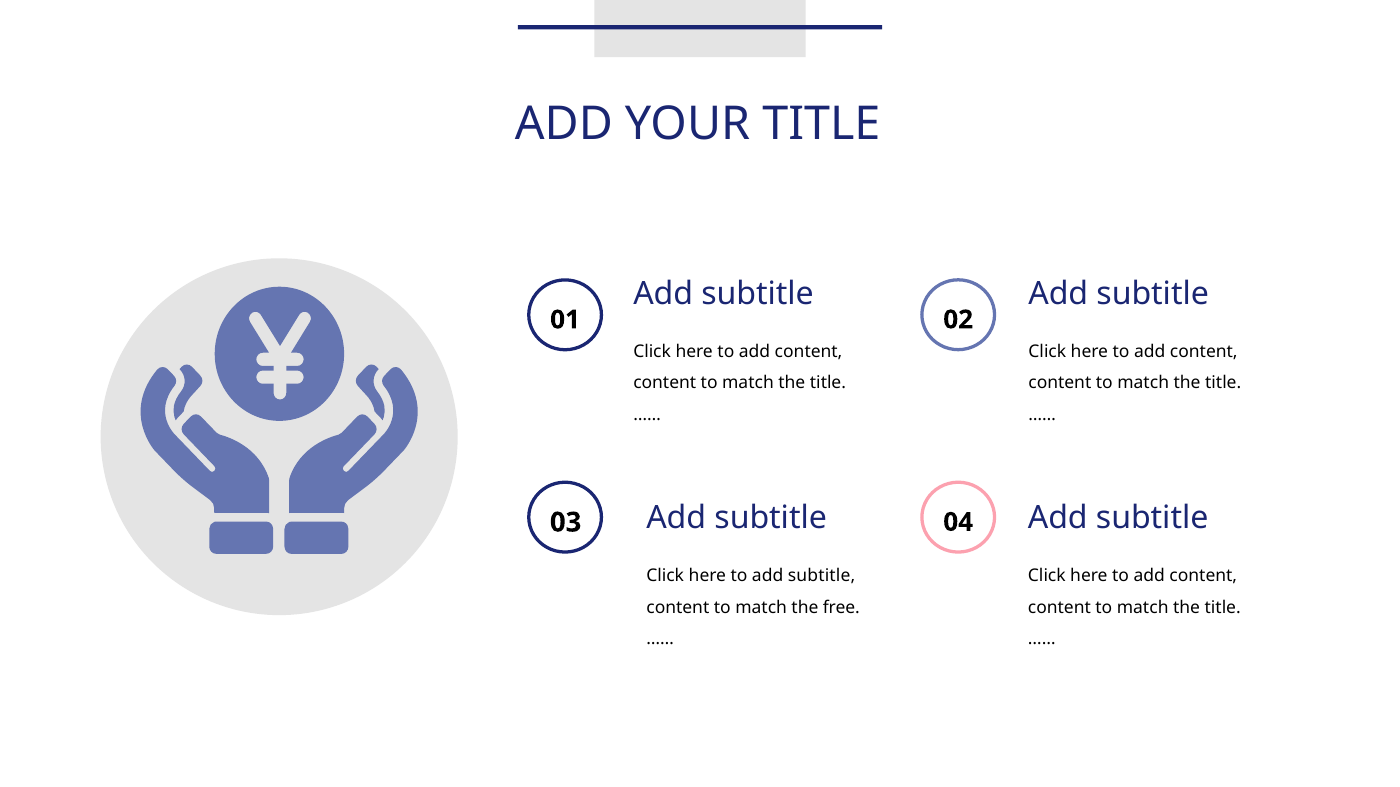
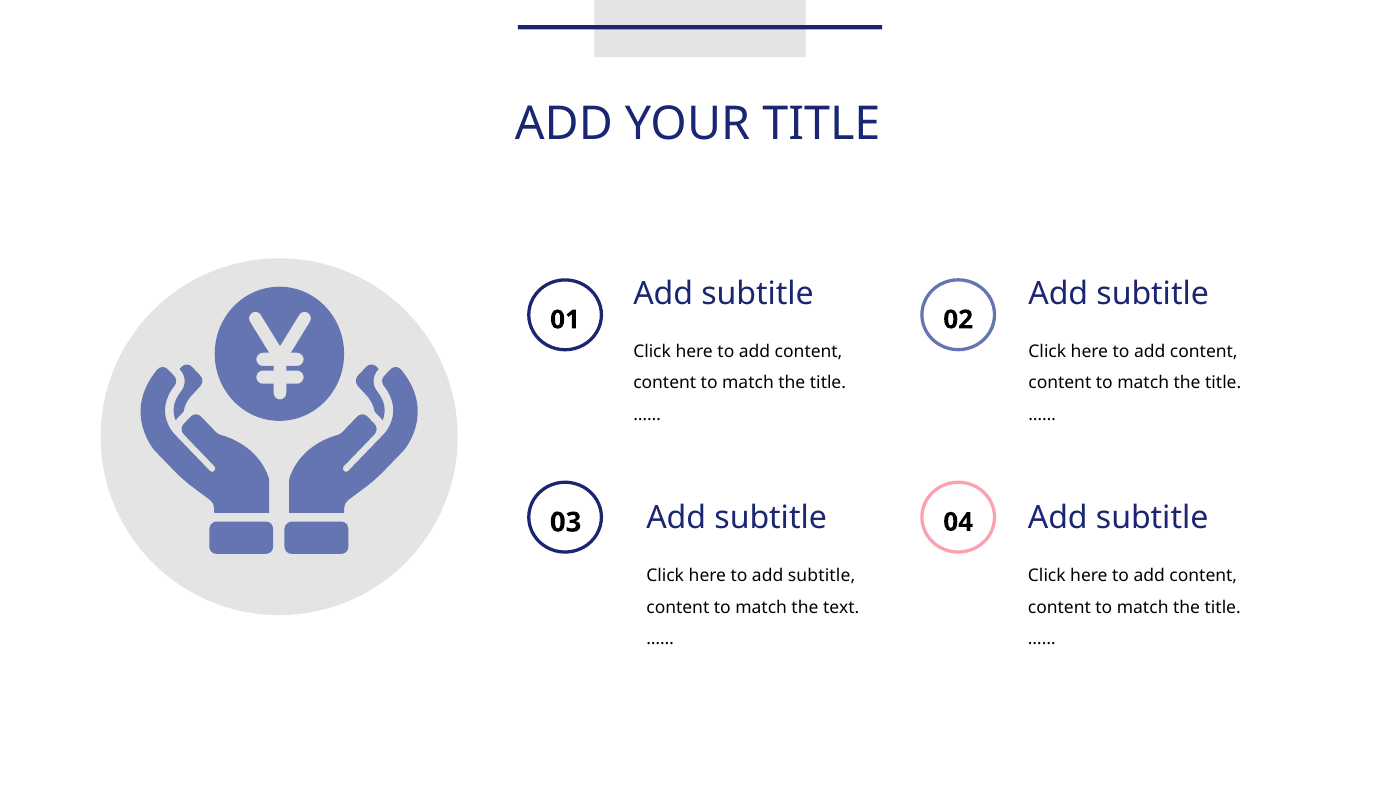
free: free -> text (841, 608)
